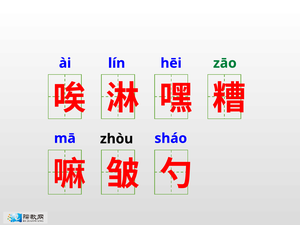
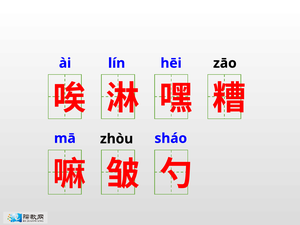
zāo colour: green -> black (225, 63)
